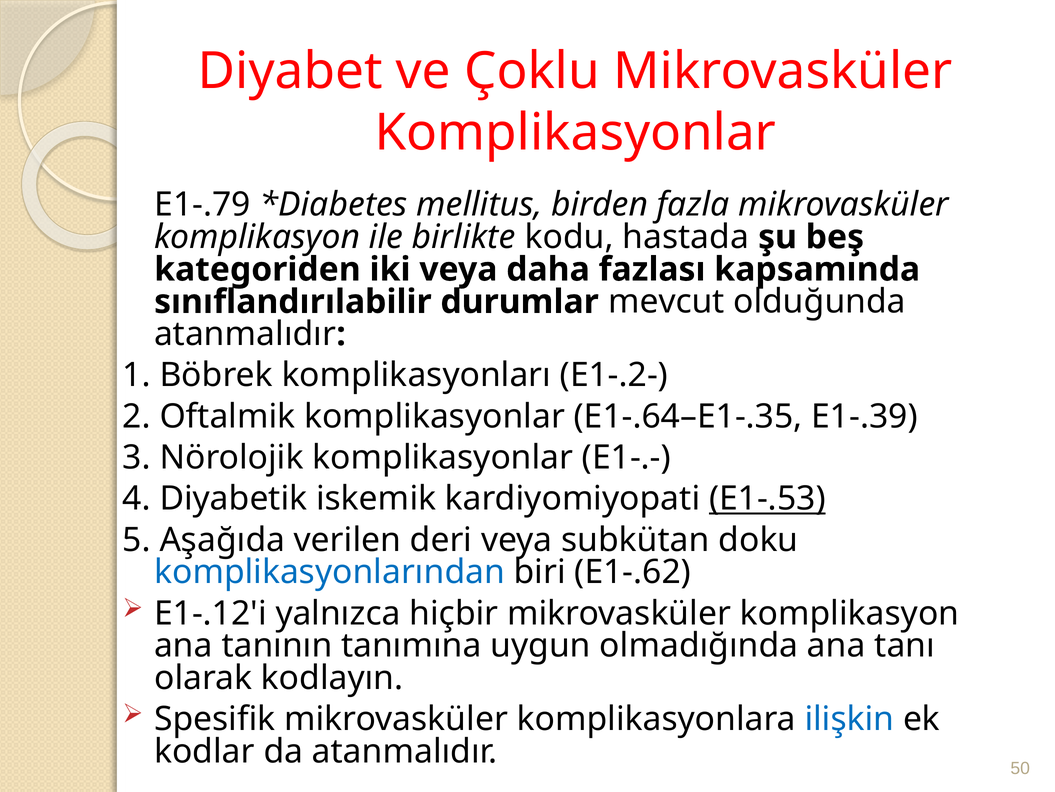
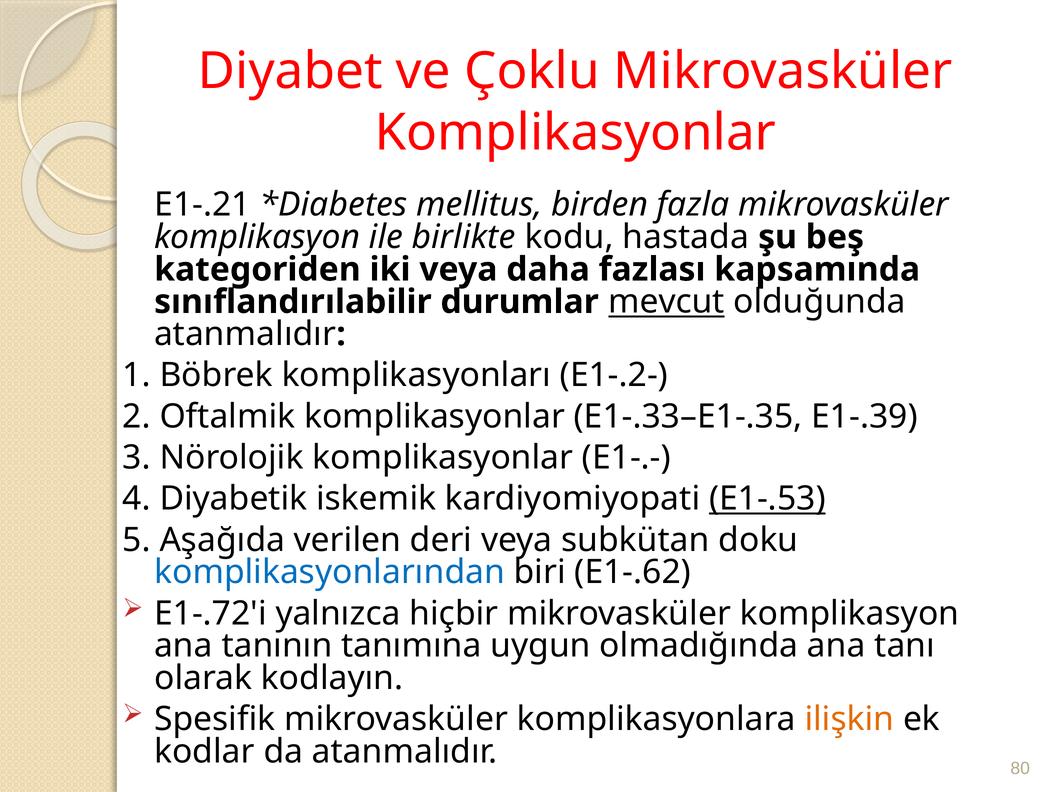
E1-.79: E1-.79 -> E1-.21 (203, 205)
mevcut underline: none -> present (666, 302)
E1-.64–E1-.35: E1-.64–E1-.35 -> E1-.33–E1-.35 (688, 416)
E1-.12'i: E1-.12'i -> E1-.72'i (210, 613)
ilişkin colour: blue -> orange (849, 719)
50: 50 -> 80 (1020, 768)
